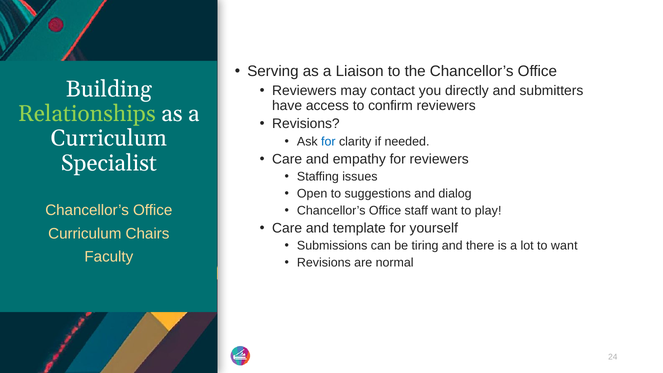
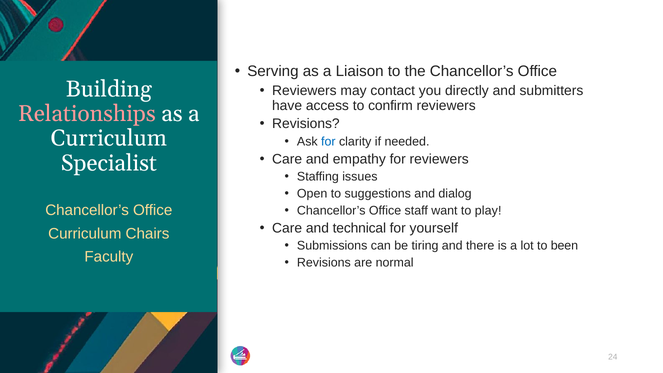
Relationships colour: light green -> pink (87, 114)
template: template -> technical (359, 228)
to want: want -> been (564, 246)
